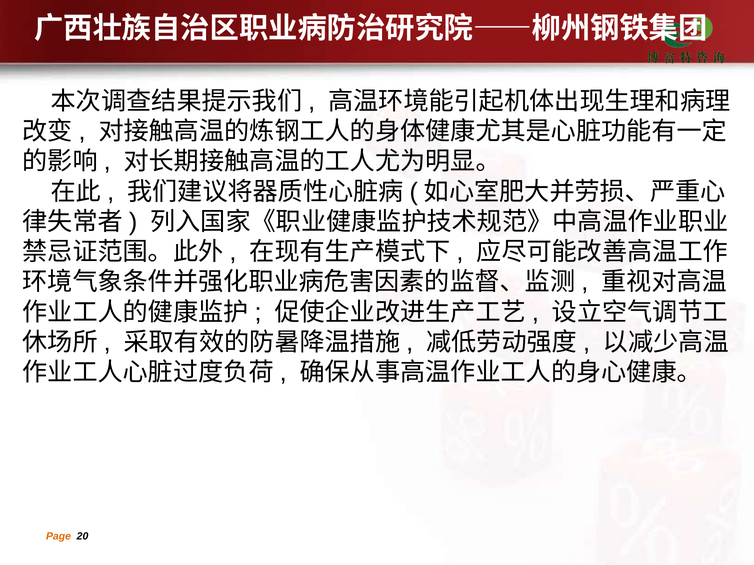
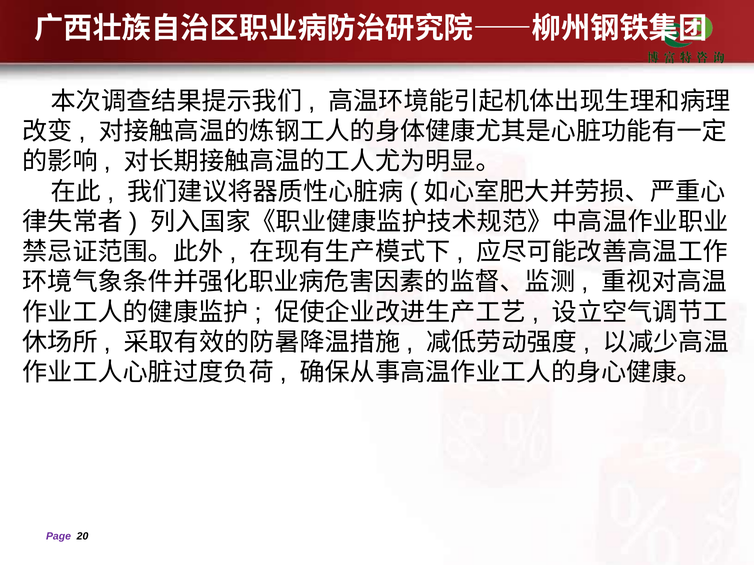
Page colour: orange -> purple (59, 537)
